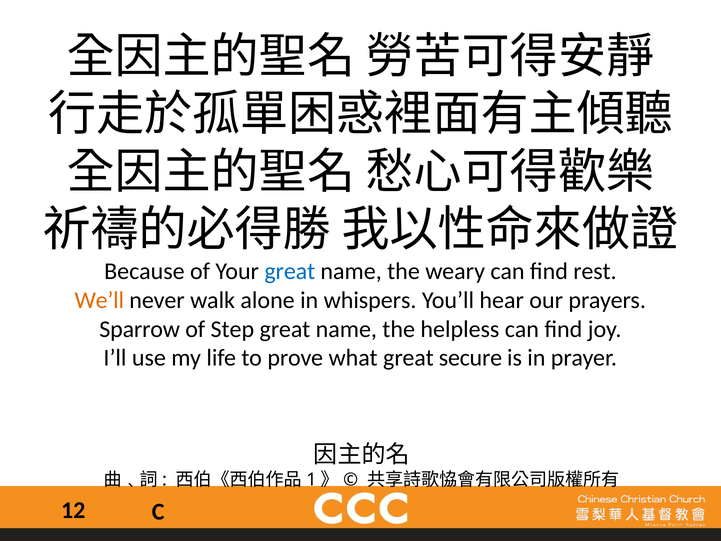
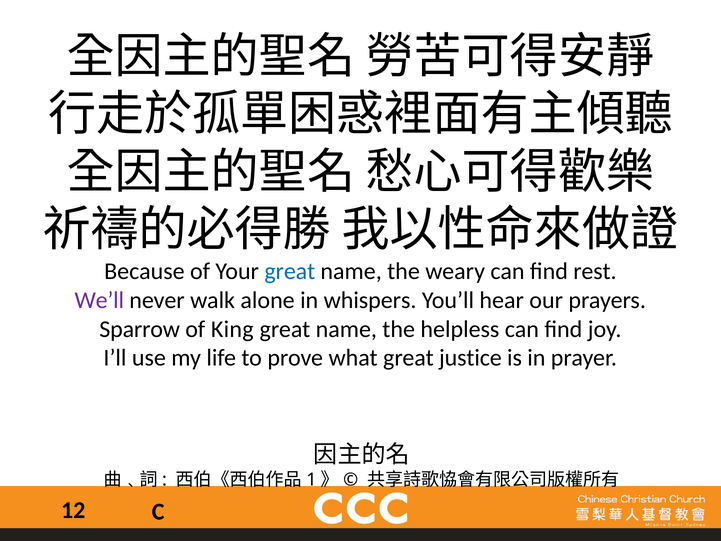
We’ll colour: orange -> purple (99, 300)
Step: Step -> King (232, 329)
secure: secure -> justice (470, 358)
